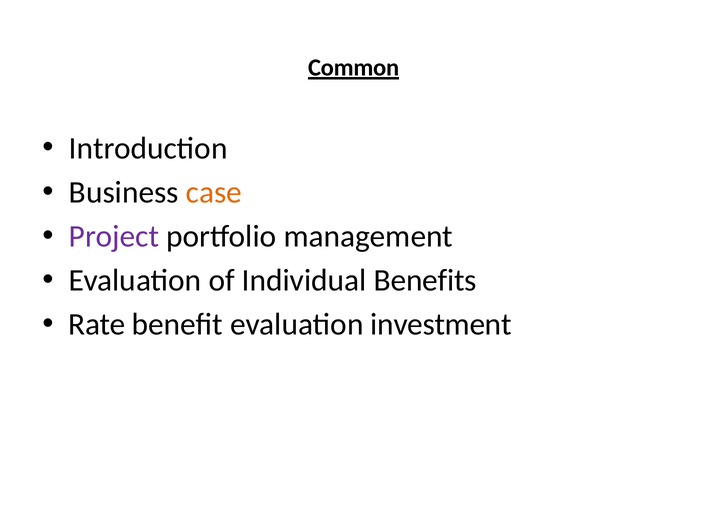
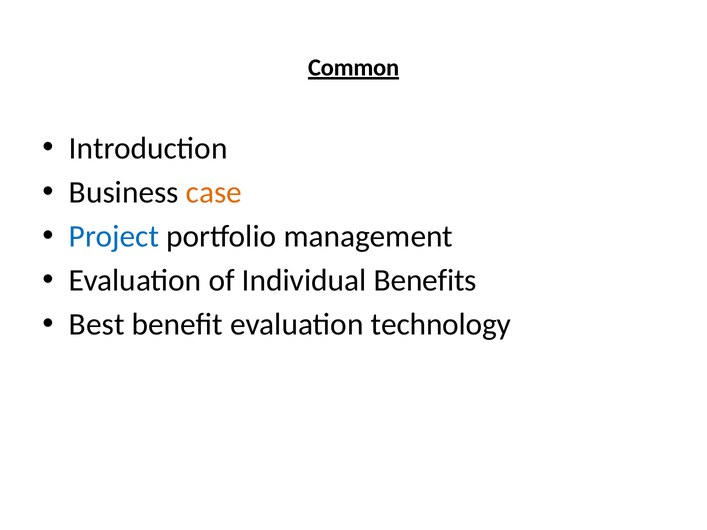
Project colour: purple -> blue (114, 236)
Rate: Rate -> Best (97, 324)
investment: investment -> technology (441, 324)
